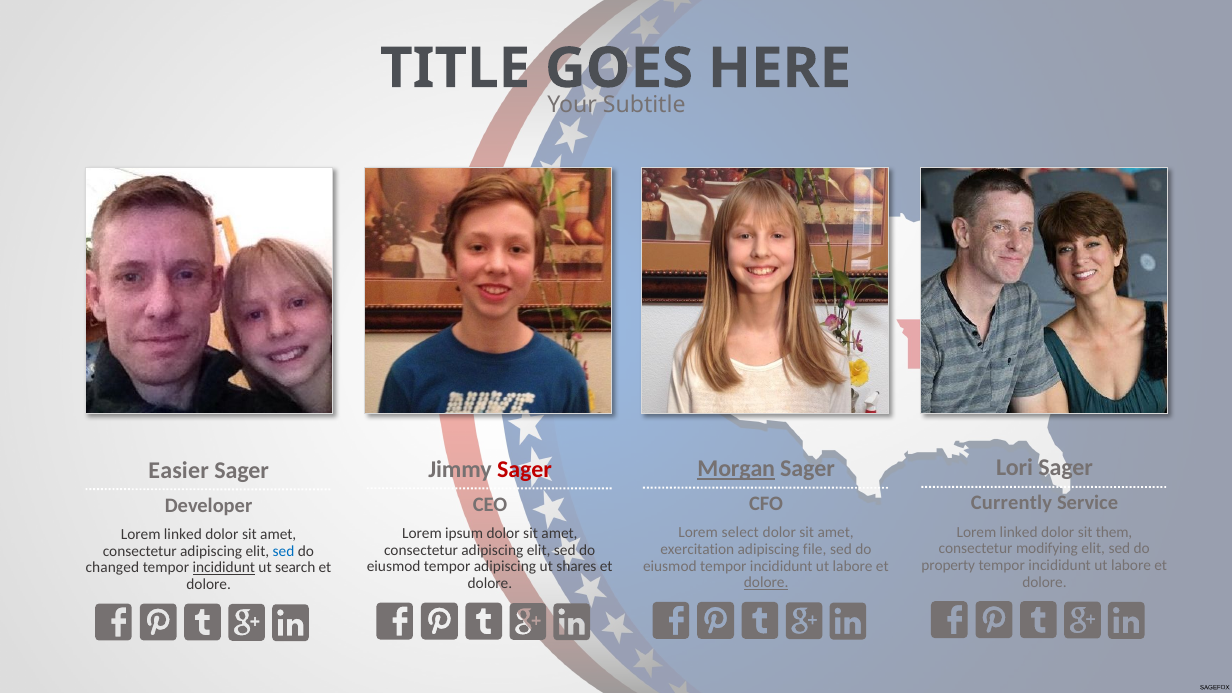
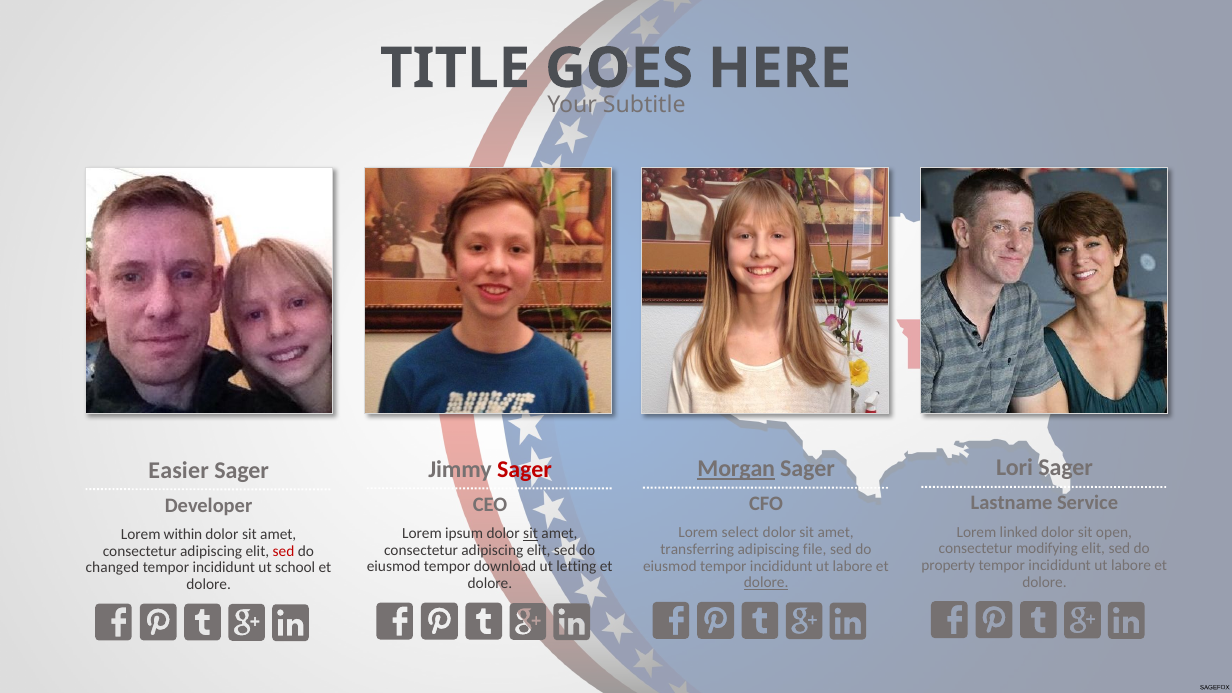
Currently: Currently -> Lastname (1012, 503)
them: them -> open (1114, 532)
sit underline: none -> present (531, 534)
linked: linked -> within (183, 535)
exercitation: exercitation -> transferring (697, 549)
sed colour: blue -> red (284, 551)
tempor adipiscing: adipiscing -> download (505, 567)
shares: shares -> letting (576, 567)
incididunt underline: present -> none (224, 568)
search: search -> school (295, 568)
